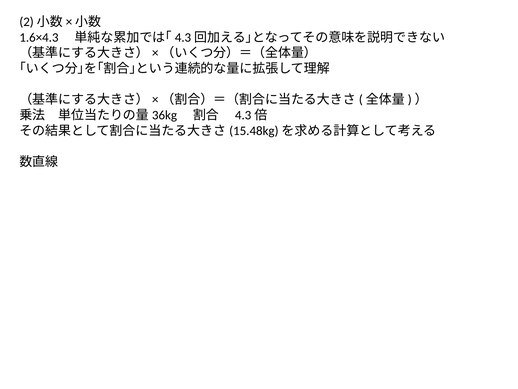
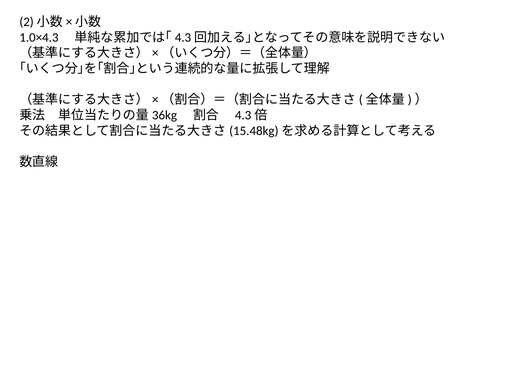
1.6×4.3: 1.6×4.3 -> 1.0×4.3 (39, 37)
